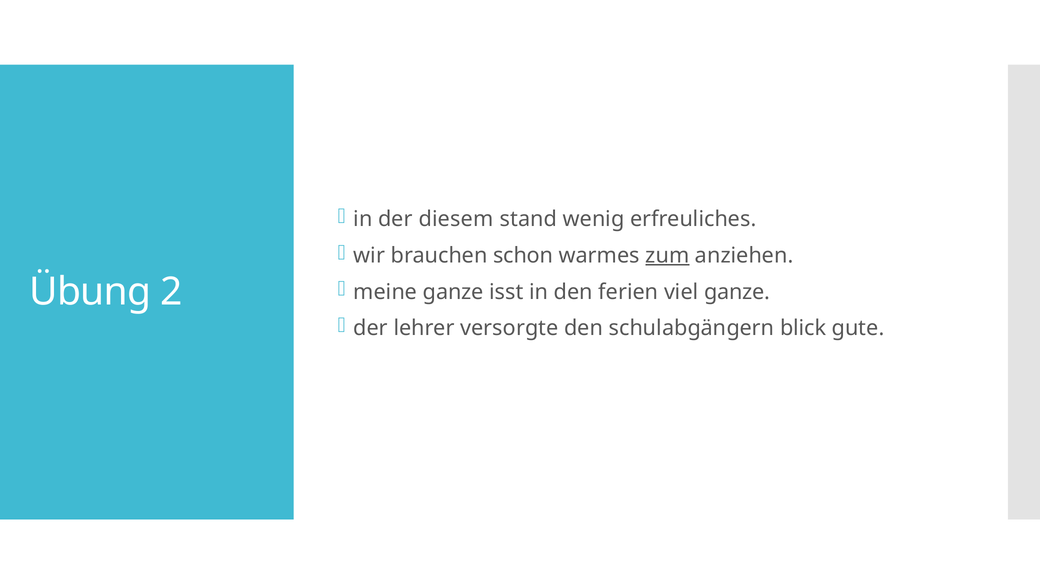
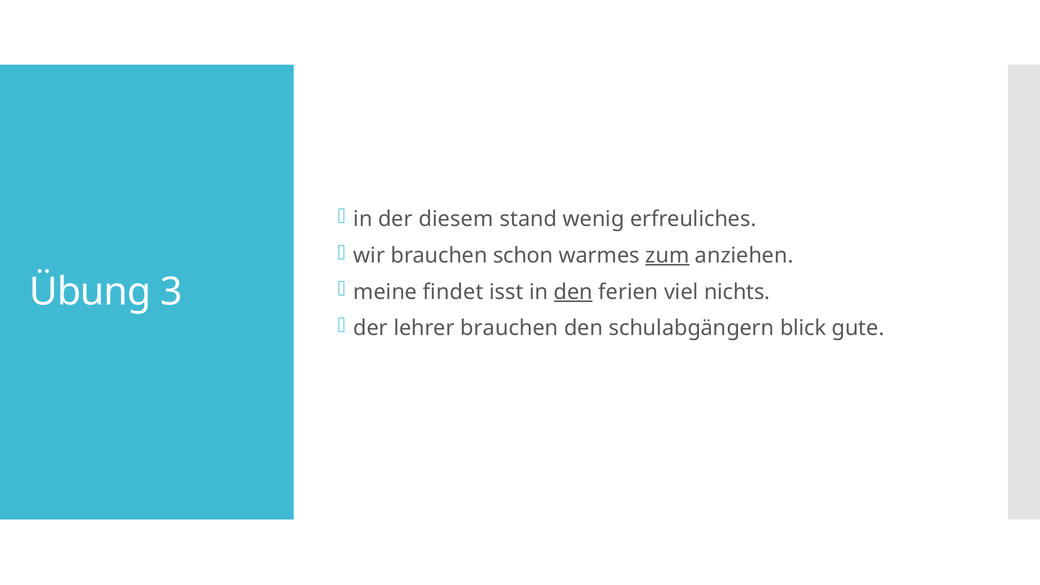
meine ganze: ganze -> findet (453, 292)
den underline: none -> present (573, 292)
viel ganze: ganze -> nichts (737, 292)
2: 2 -> 3 (171, 292)
lehrer versorgte: versorgte -> brauchen (509, 328)
